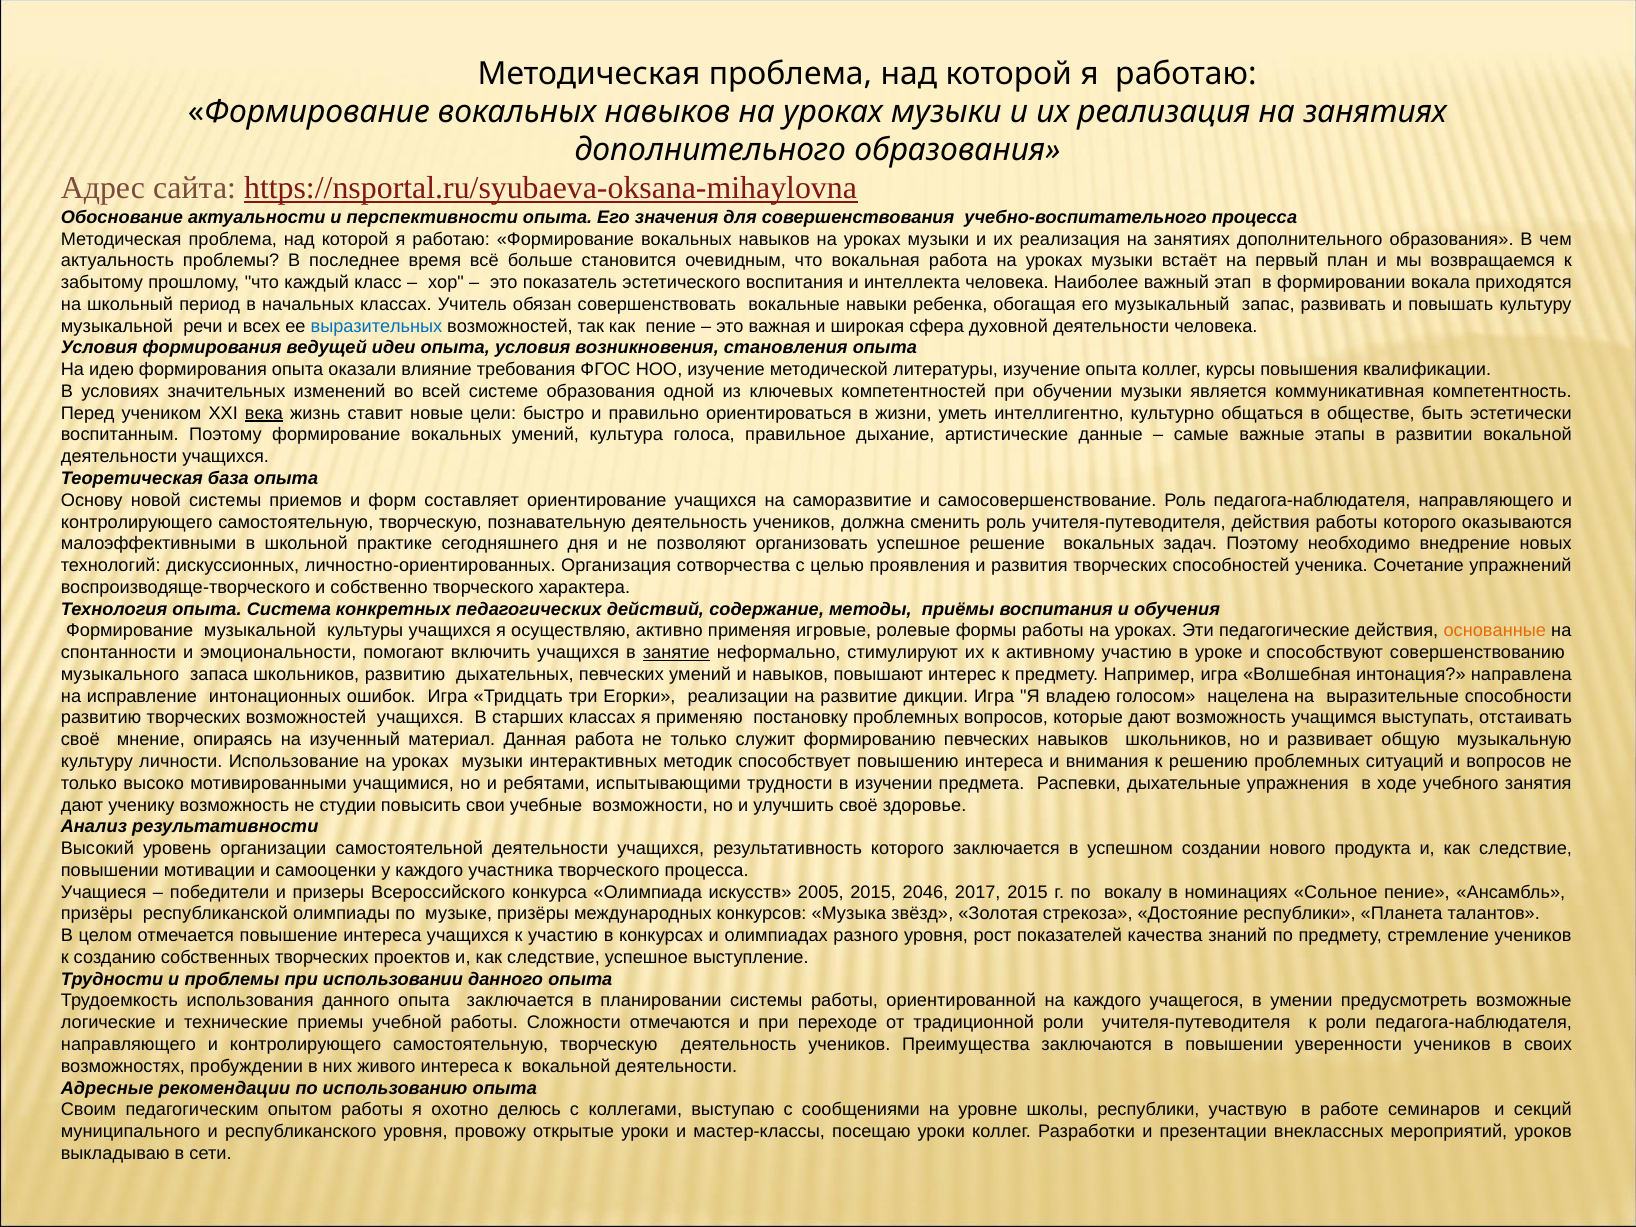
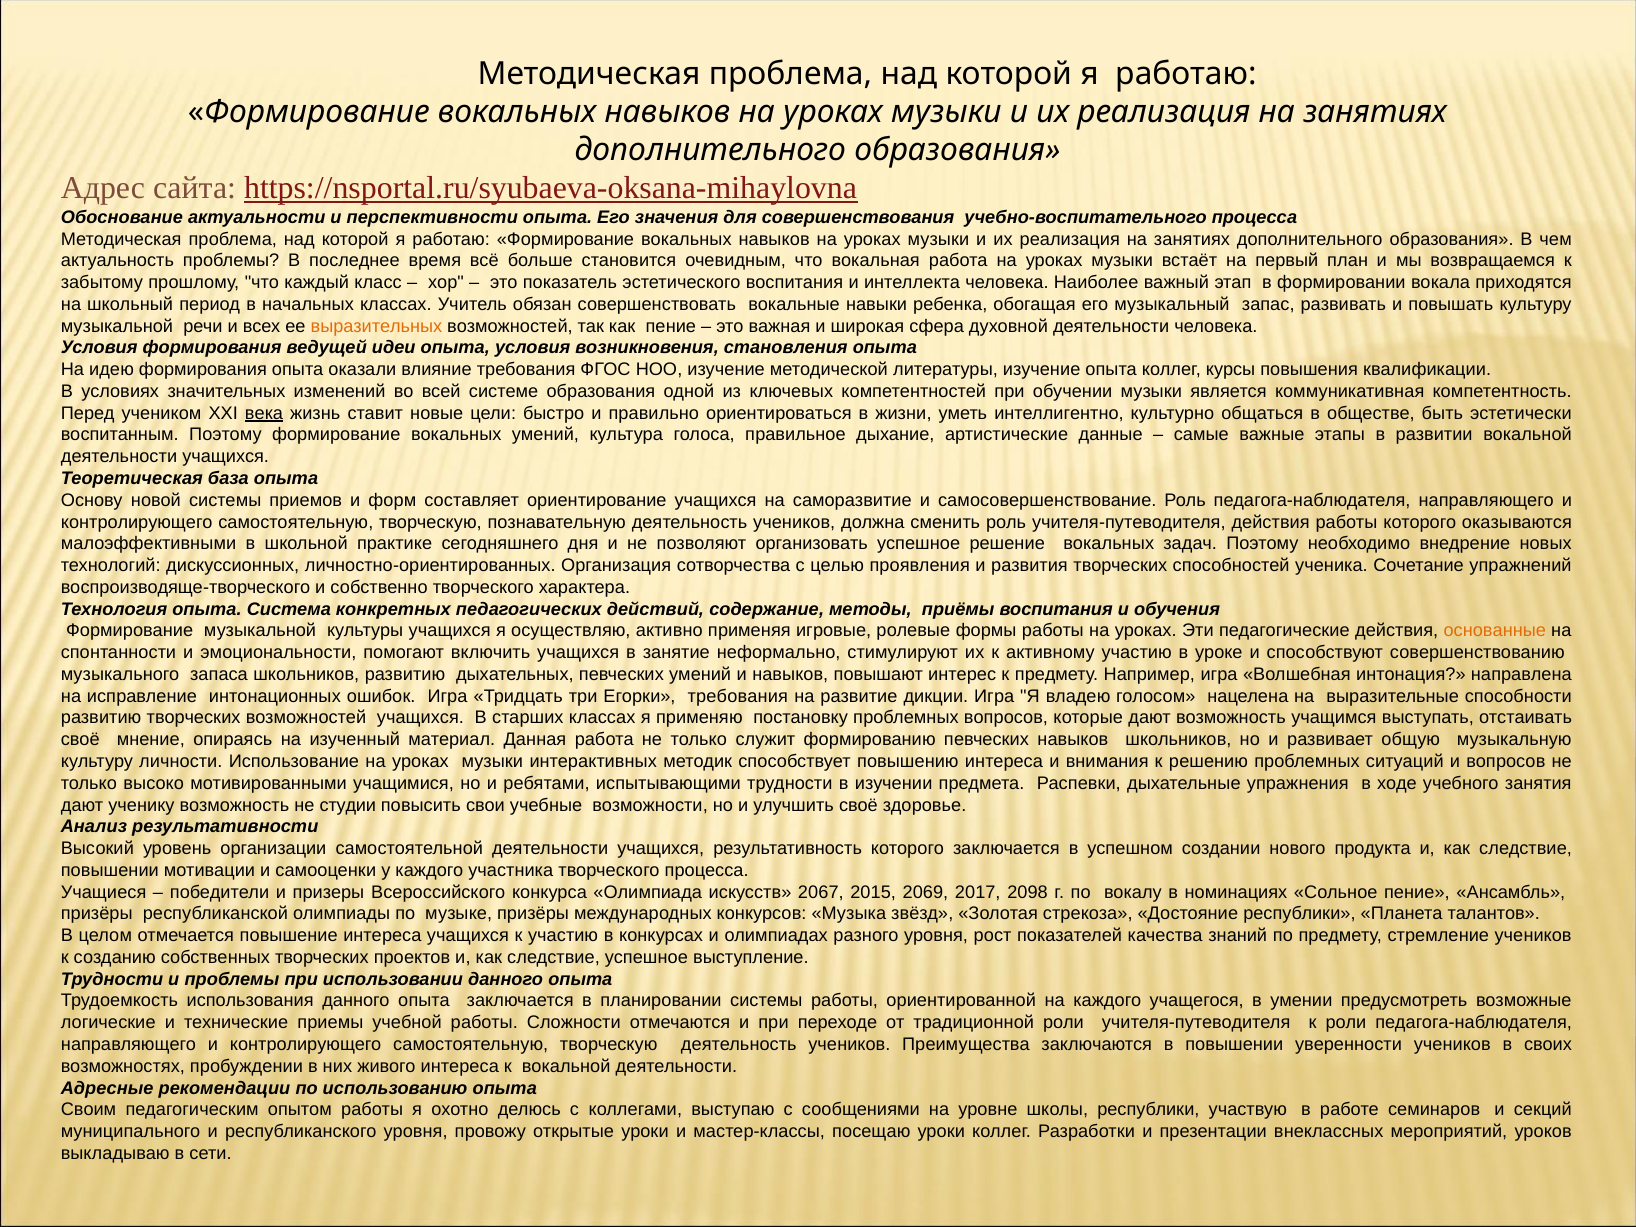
выразительных colour: blue -> orange (376, 326)
занятие underline: present -> none (676, 653)
Егорки реализации: реализации -> требования (738, 696)
2005: 2005 -> 2067 (821, 892)
2046: 2046 -> 2069 (925, 892)
2017 2015: 2015 -> 2098 (1028, 892)
